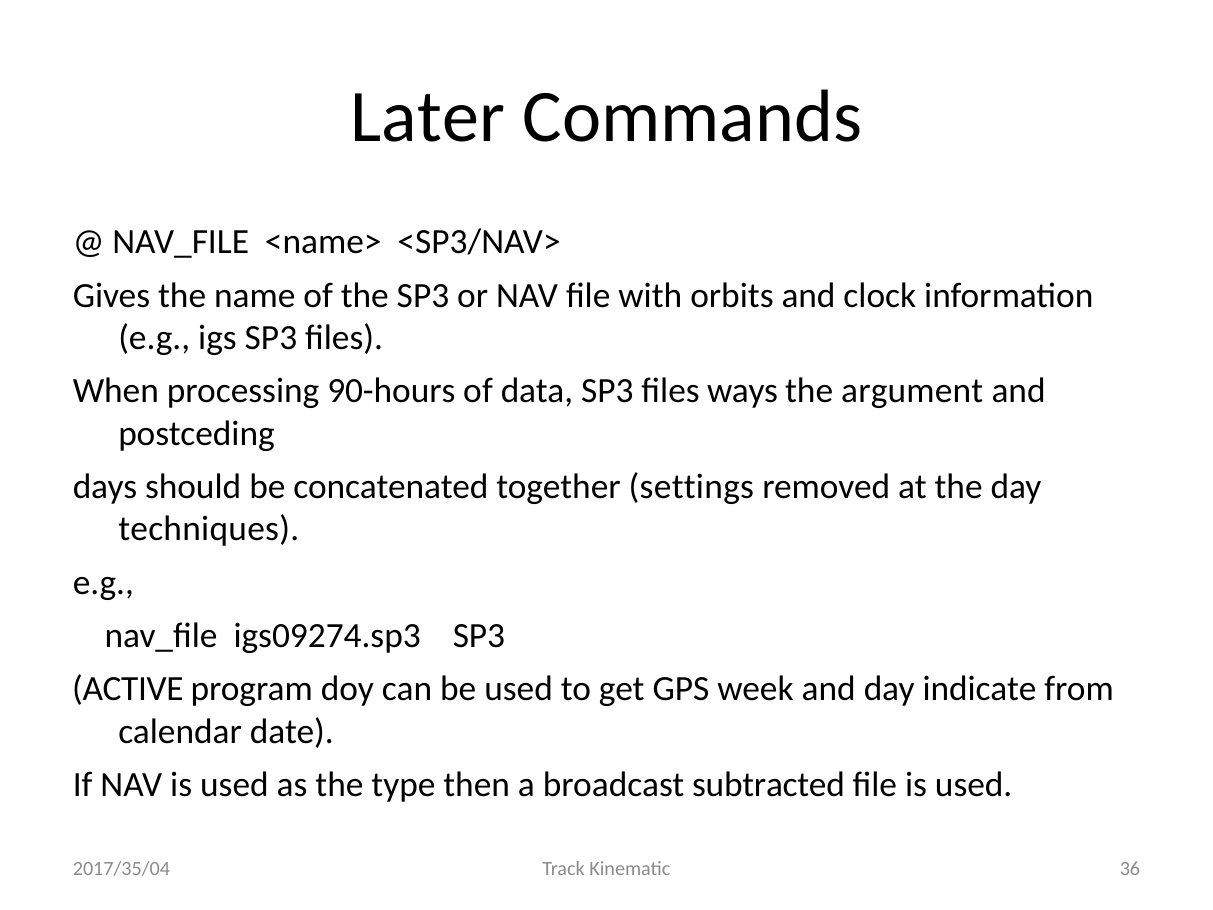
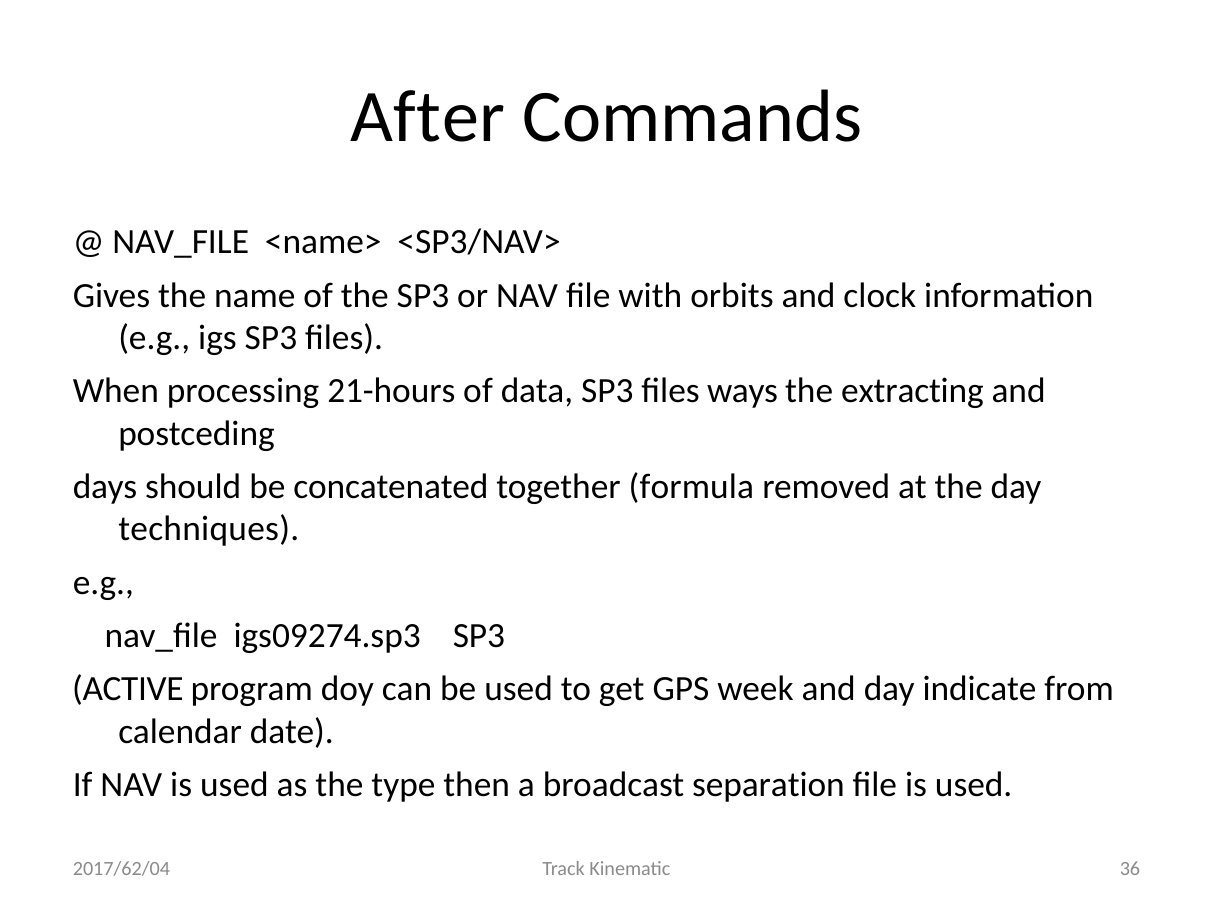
Later: Later -> After (428, 117)
90-hours: 90-hours -> 21-hours (391, 391)
argument: argument -> extracting (912, 391)
settings: settings -> formula (691, 487)
subtracted: subtracted -> separation (768, 785)
2017/35/04: 2017/35/04 -> 2017/62/04 (121, 869)
